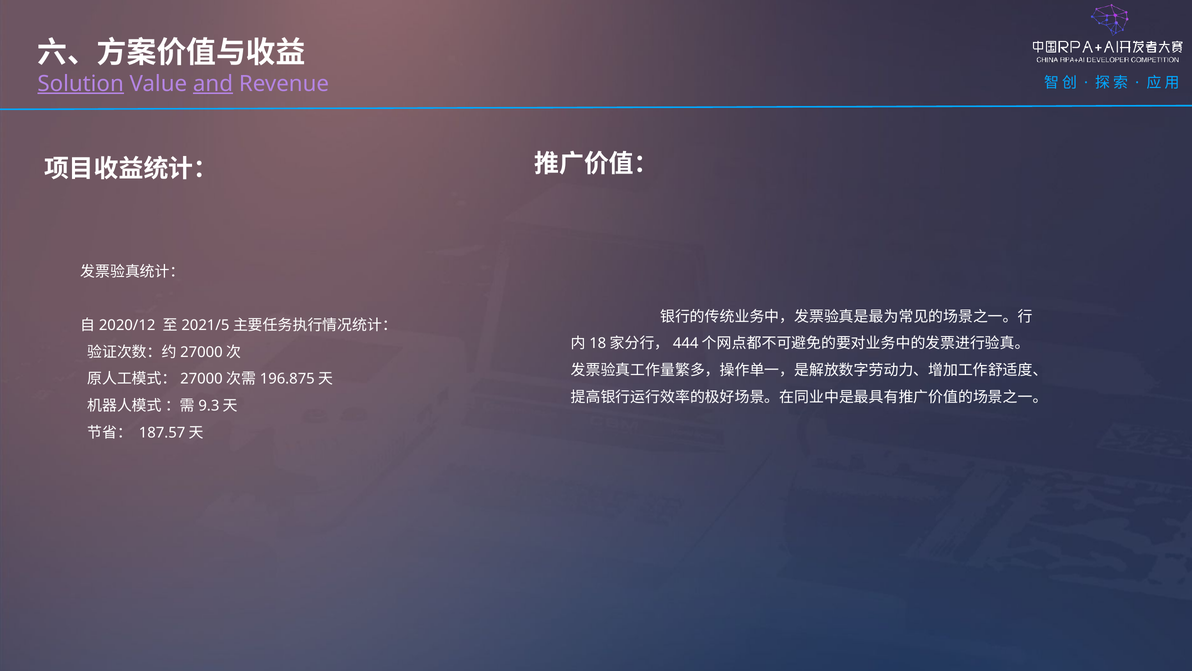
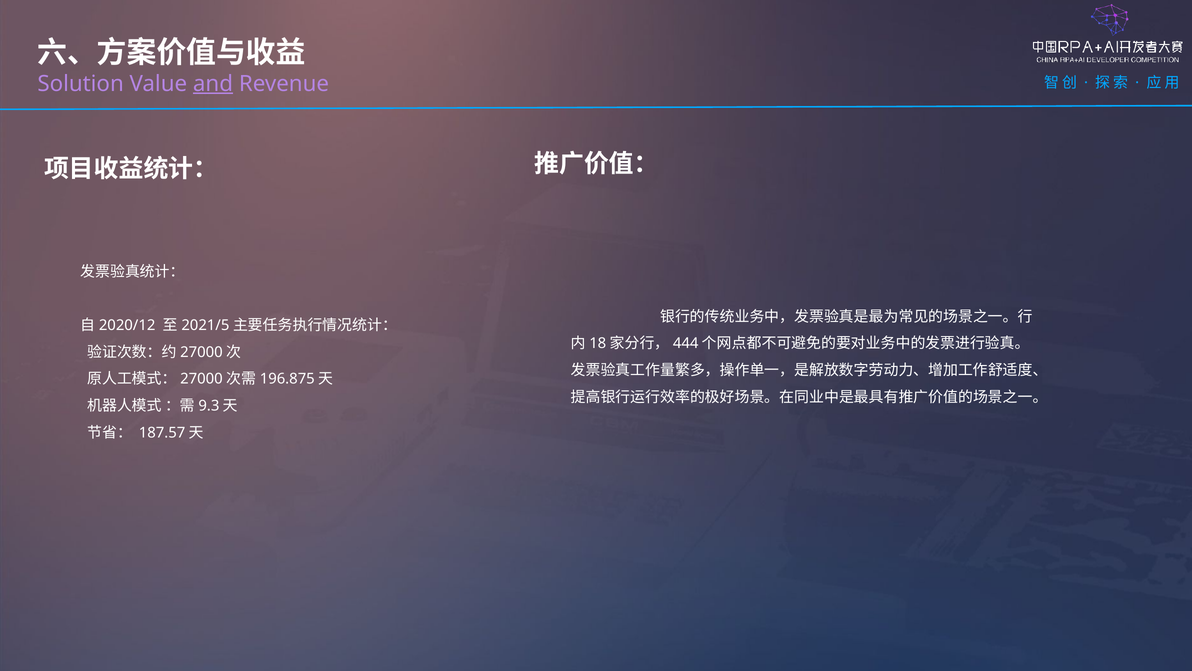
Solution underline: present -> none (81, 84)
